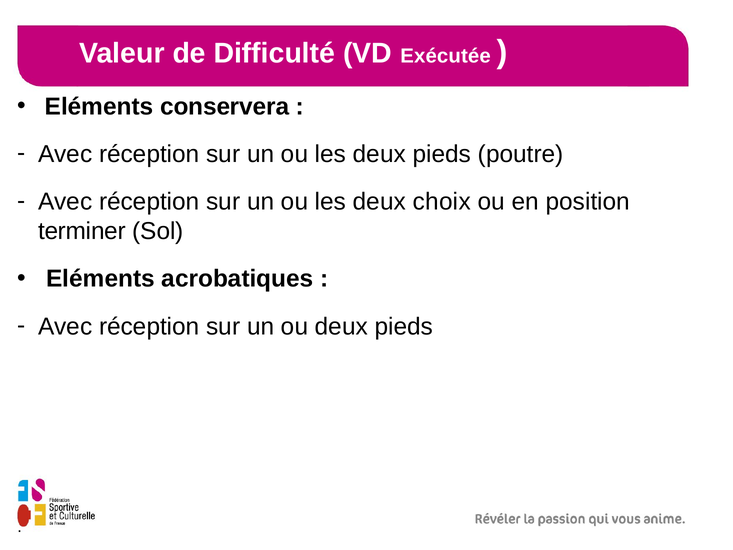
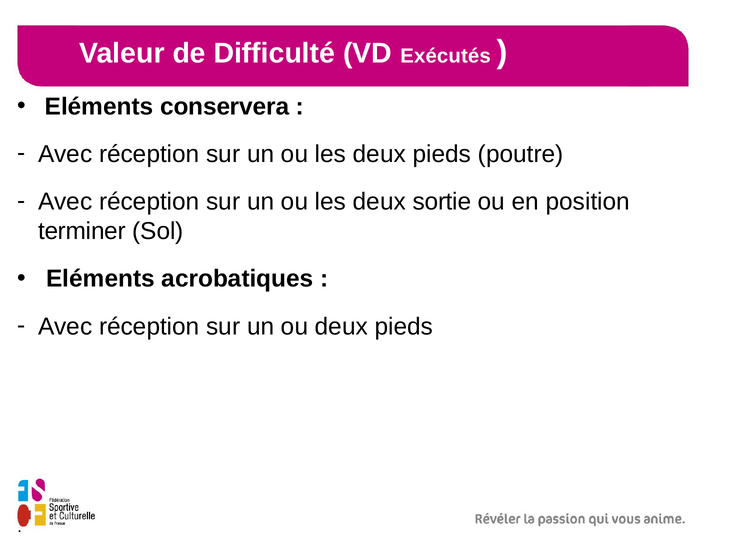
Exécutée: Exécutée -> Exécutés (446, 56)
choix: choix -> sortie (442, 202)
